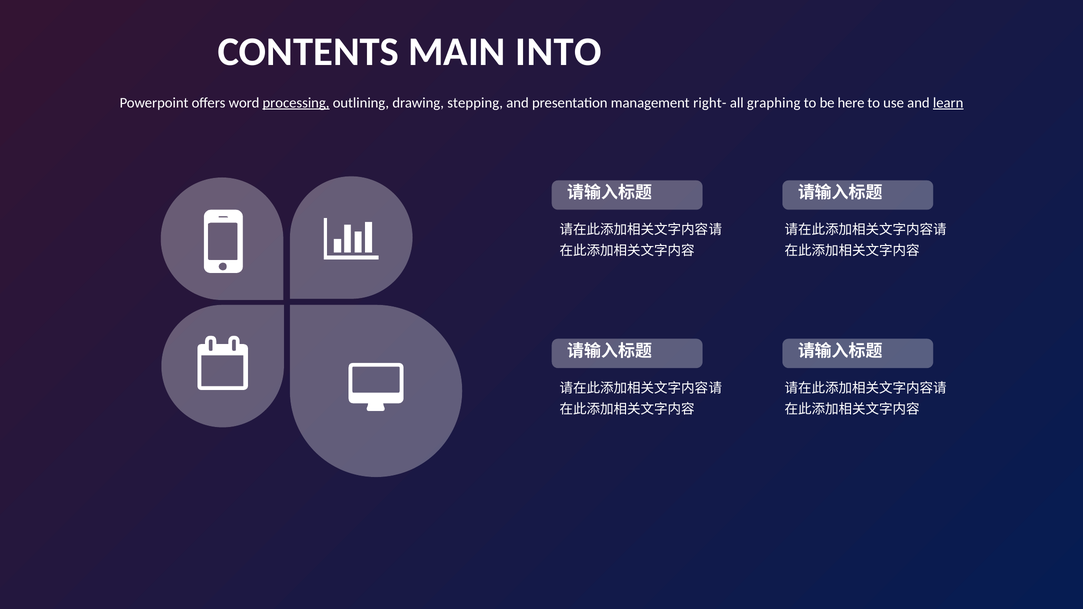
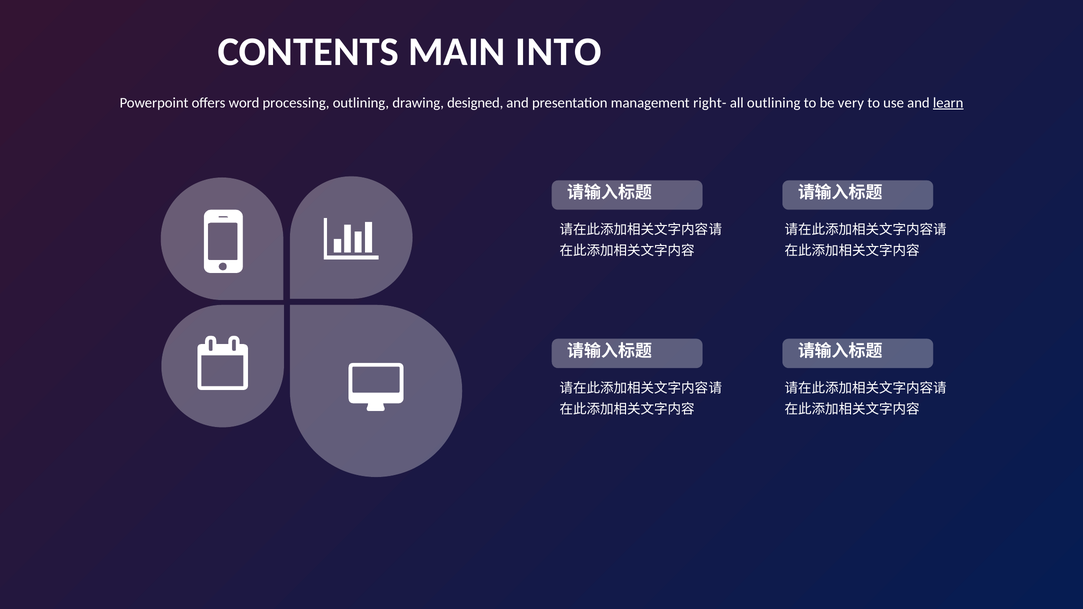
processing underline: present -> none (296, 103)
stepping: stepping -> designed (475, 103)
all graphing: graphing -> outlining (774, 103)
here: here -> very (851, 103)
